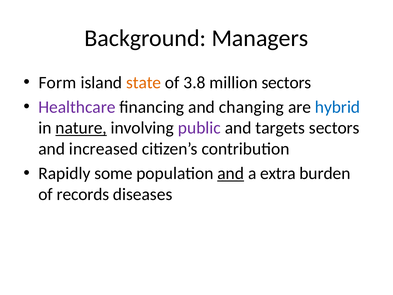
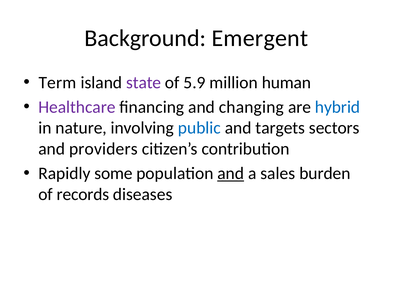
Managers: Managers -> Emergent (260, 38)
Form: Form -> Term (57, 82)
state colour: orange -> purple (144, 82)
3.8: 3.8 -> 5.9 (194, 82)
million sectors: sectors -> human (286, 82)
nature underline: present -> none (81, 128)
public colour: purple -> blue (199, 128)
increased: increased -> providers (103, 149)
extra: extra -> sales (278, 173)
